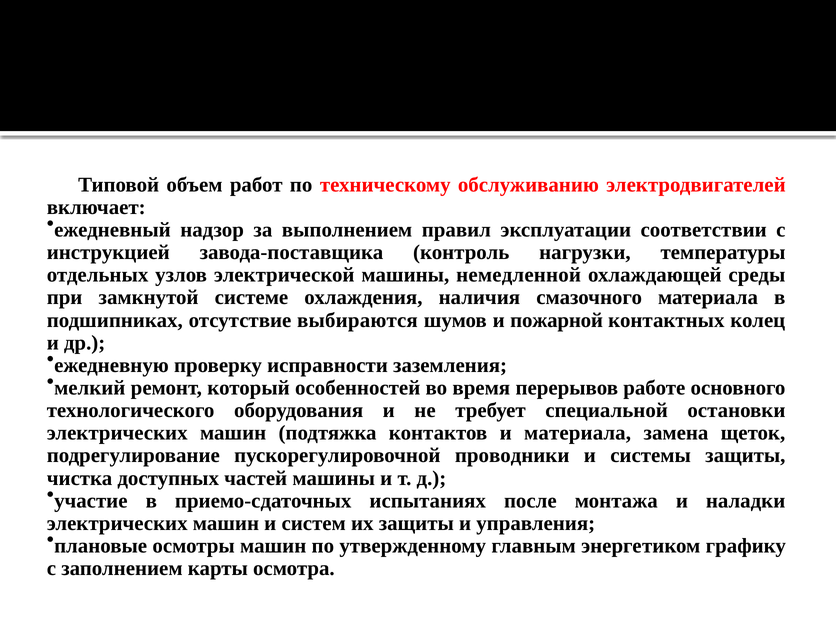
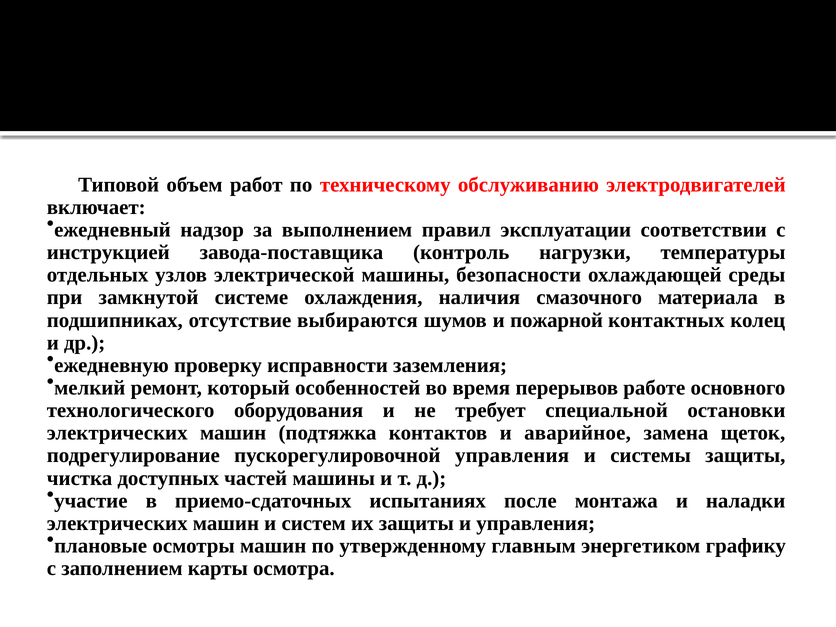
немедленной: немедленной -> безопасности (519, 275)
и материала: материала -> аварийное (578, 433)
пускорегулировочной проводники: проводники -> управления (512, 456)
